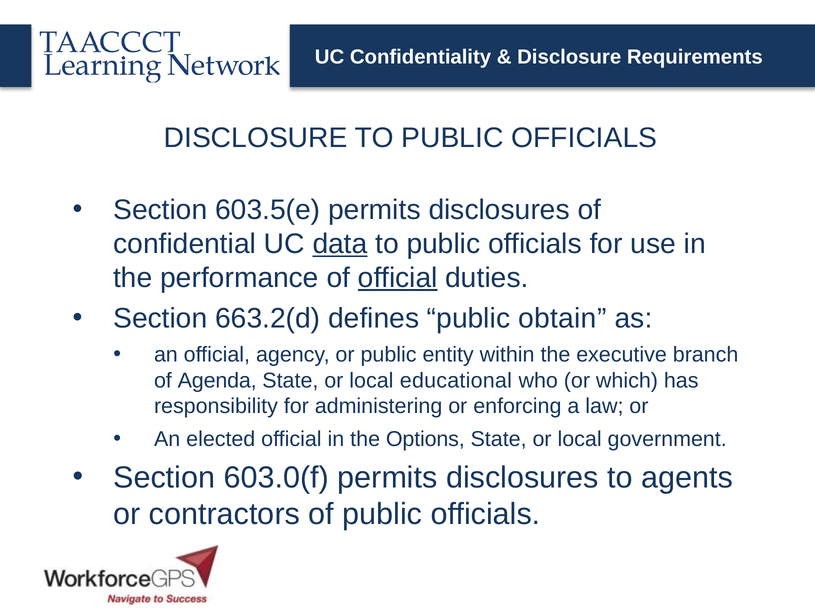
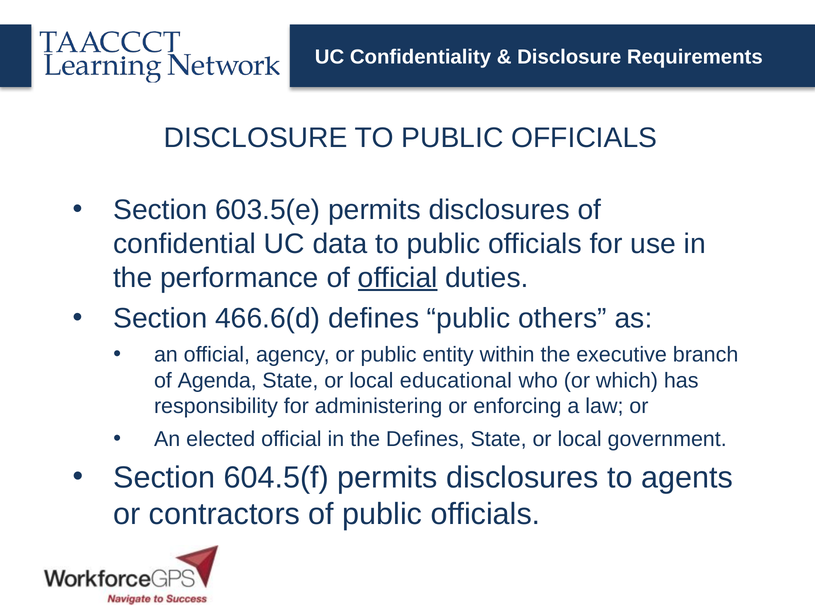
data underline: present -> none (340, 244)
663.2(d: 663.2(d -> 466.6(d (268, 319)
obtain: obtain -> others (562, 319)
the Options: Options -> Defines (425, 439)
603.0(f: 603.0(f -> 604.5(f (276, 478)
